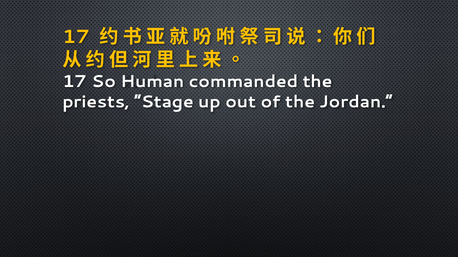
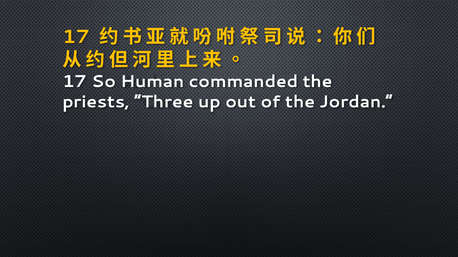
Stage: Stage -> Three (164, 102)
